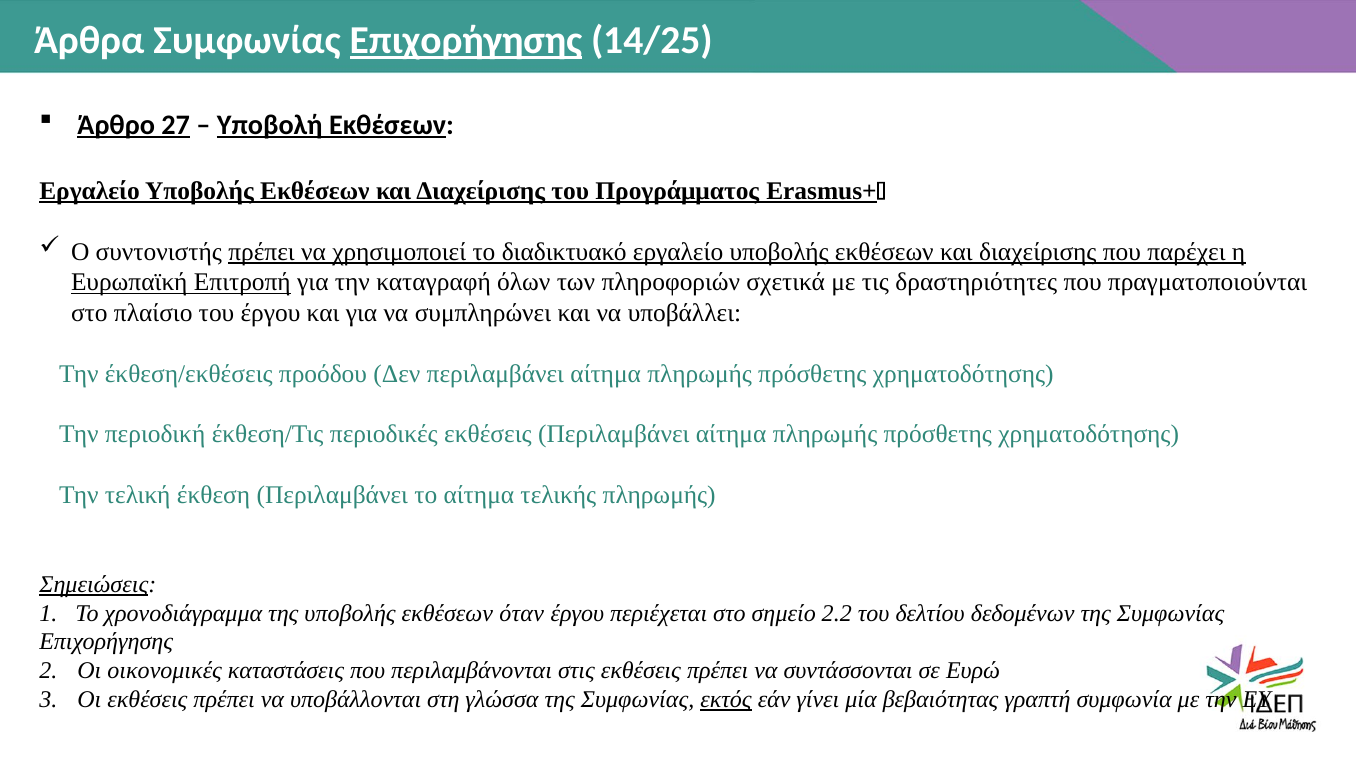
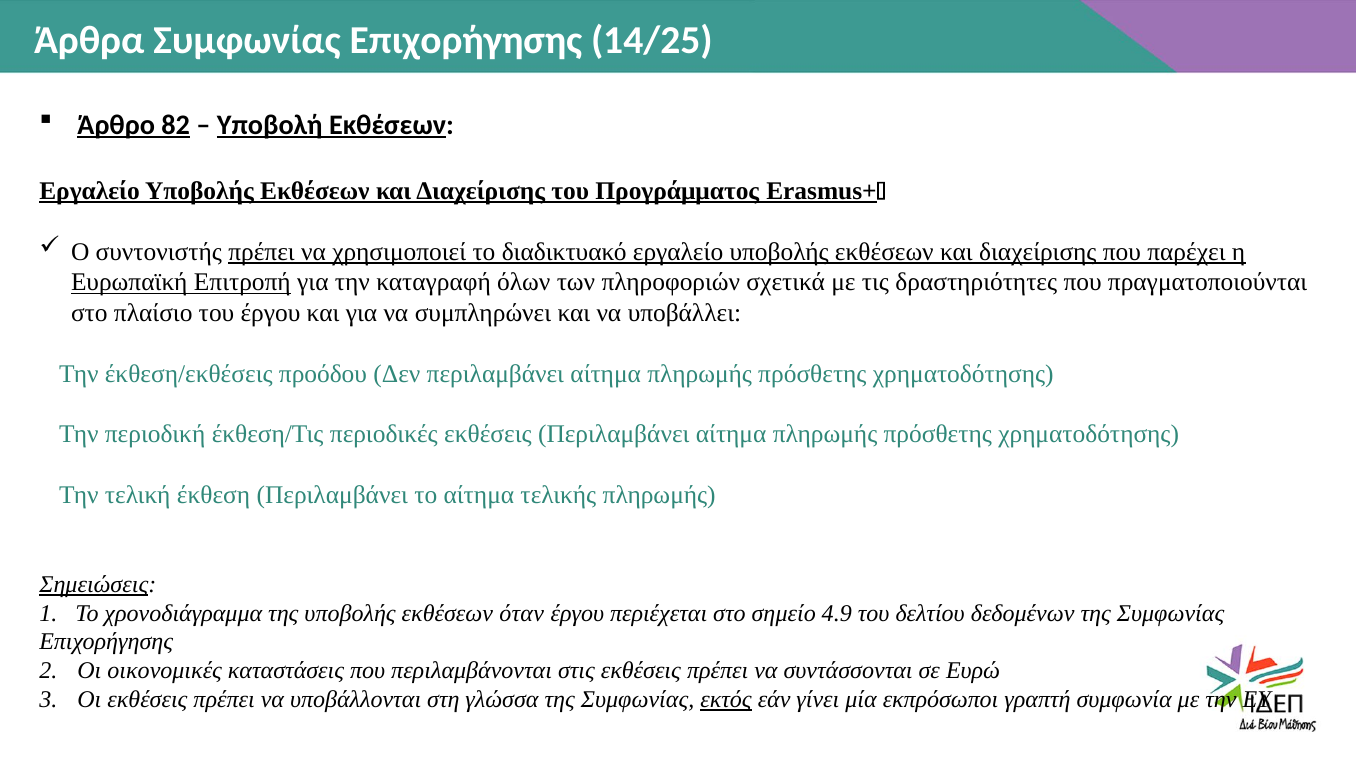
Επιχορήγησης underline: present -> none (466, 41)
27: 27 -> 82 (176, 125)
2.2: 2.2 -> 4.9 (837, 614)
βεβαιότητας: βεβαιότητας -> εκπρόσωποι (941, 700)
